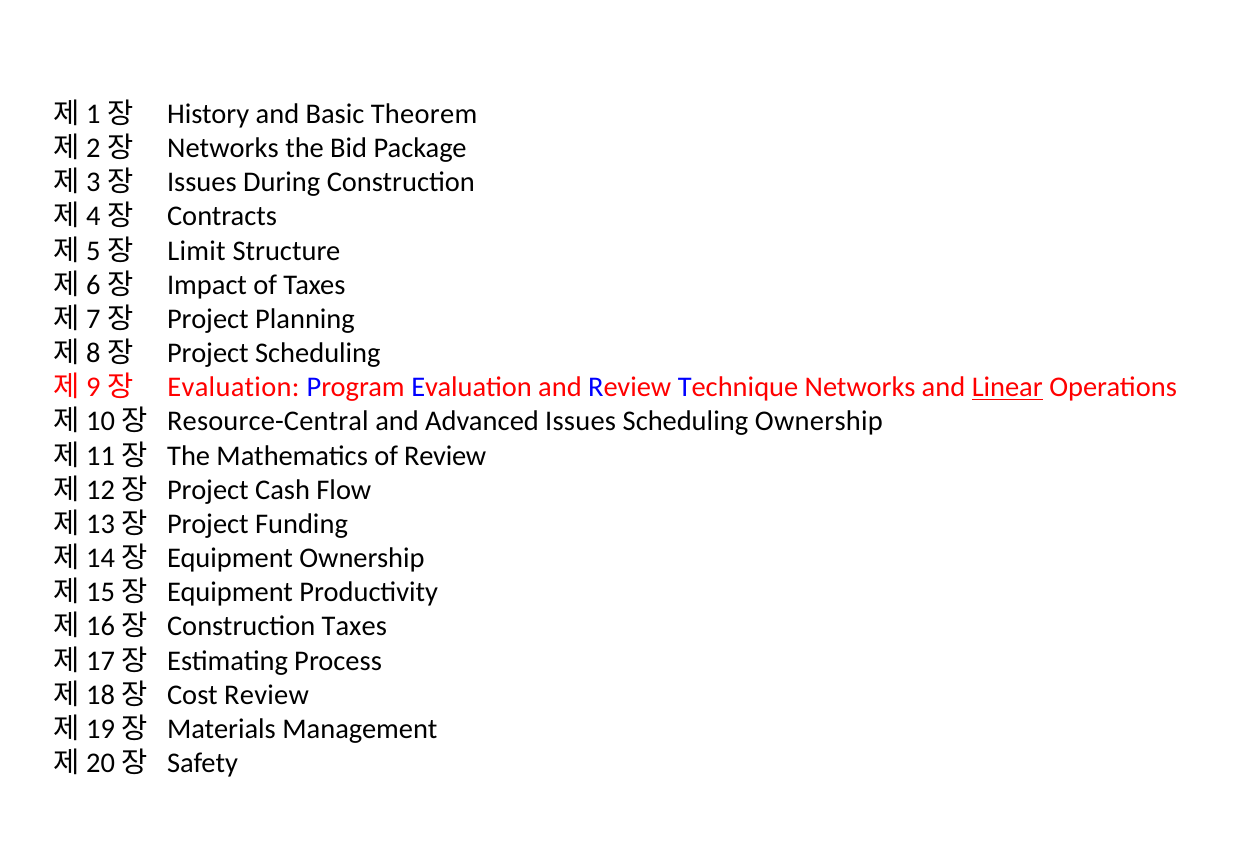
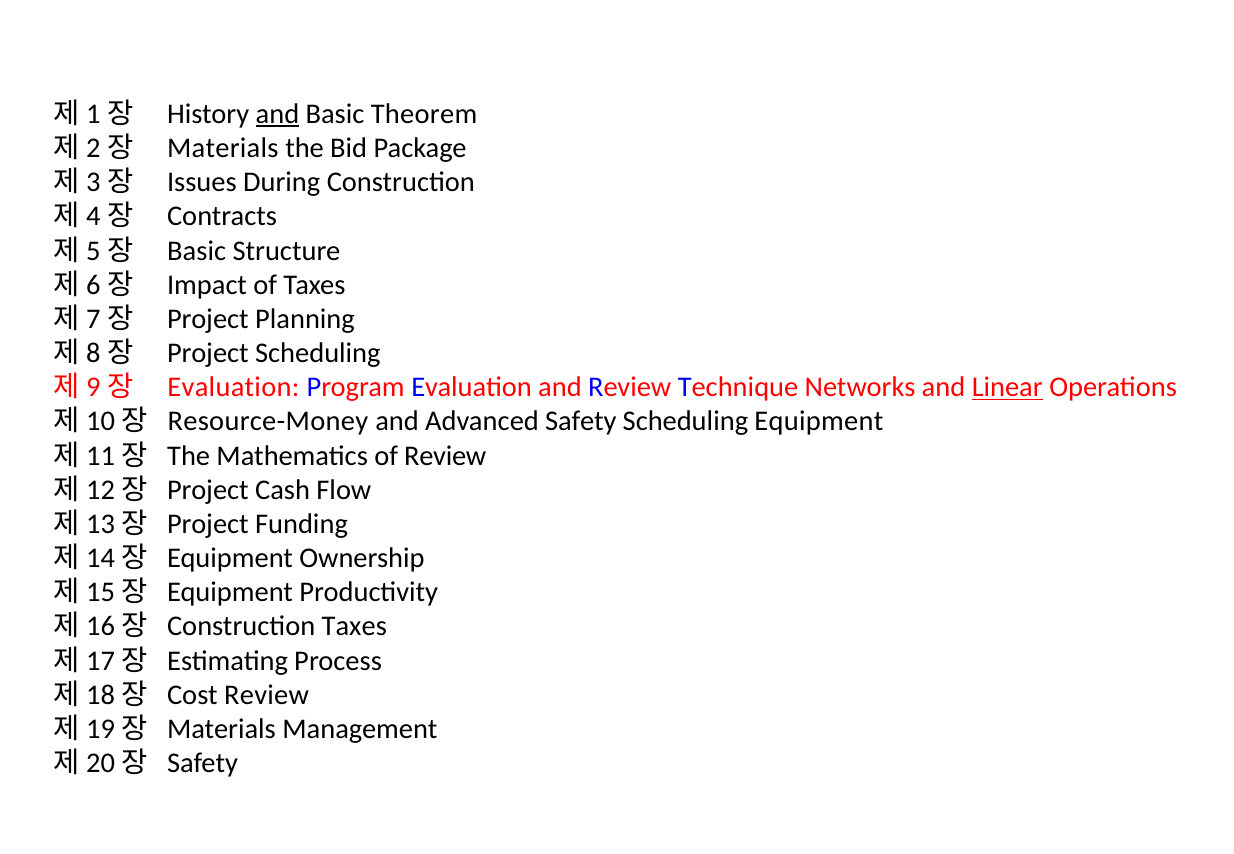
and underline: none -> present (277, 114)
Networks: Networks -> Materials (223, 148)
Limit: Limit -> Basic (197, 251)
Resource-Central: Resource-Central -> Resource-Money (268, 422)
Advanced Issues: Issues -> Safety (581, 422)
Scheduling Ownership: Ownership -> Equipment (819, 422)
